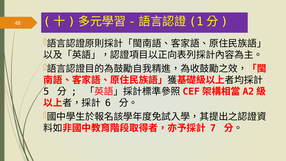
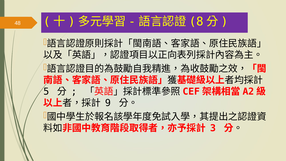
1: 1 -> 8 (196, 22)
6: 6 -> 9 (108, 103)
7: 7 -> 3 (213, 128)
